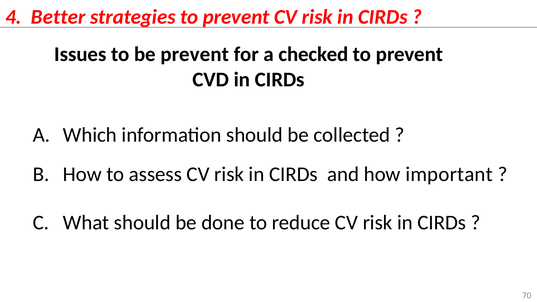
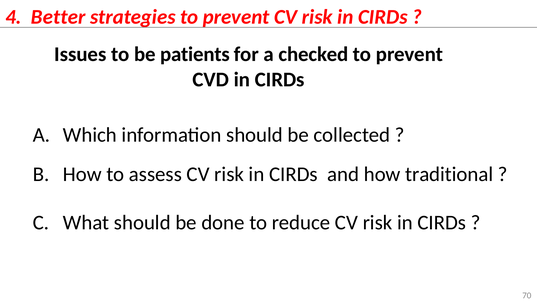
be prevent: prevent -> patients (195, 54)
important: important -> traditional (449, 174)
